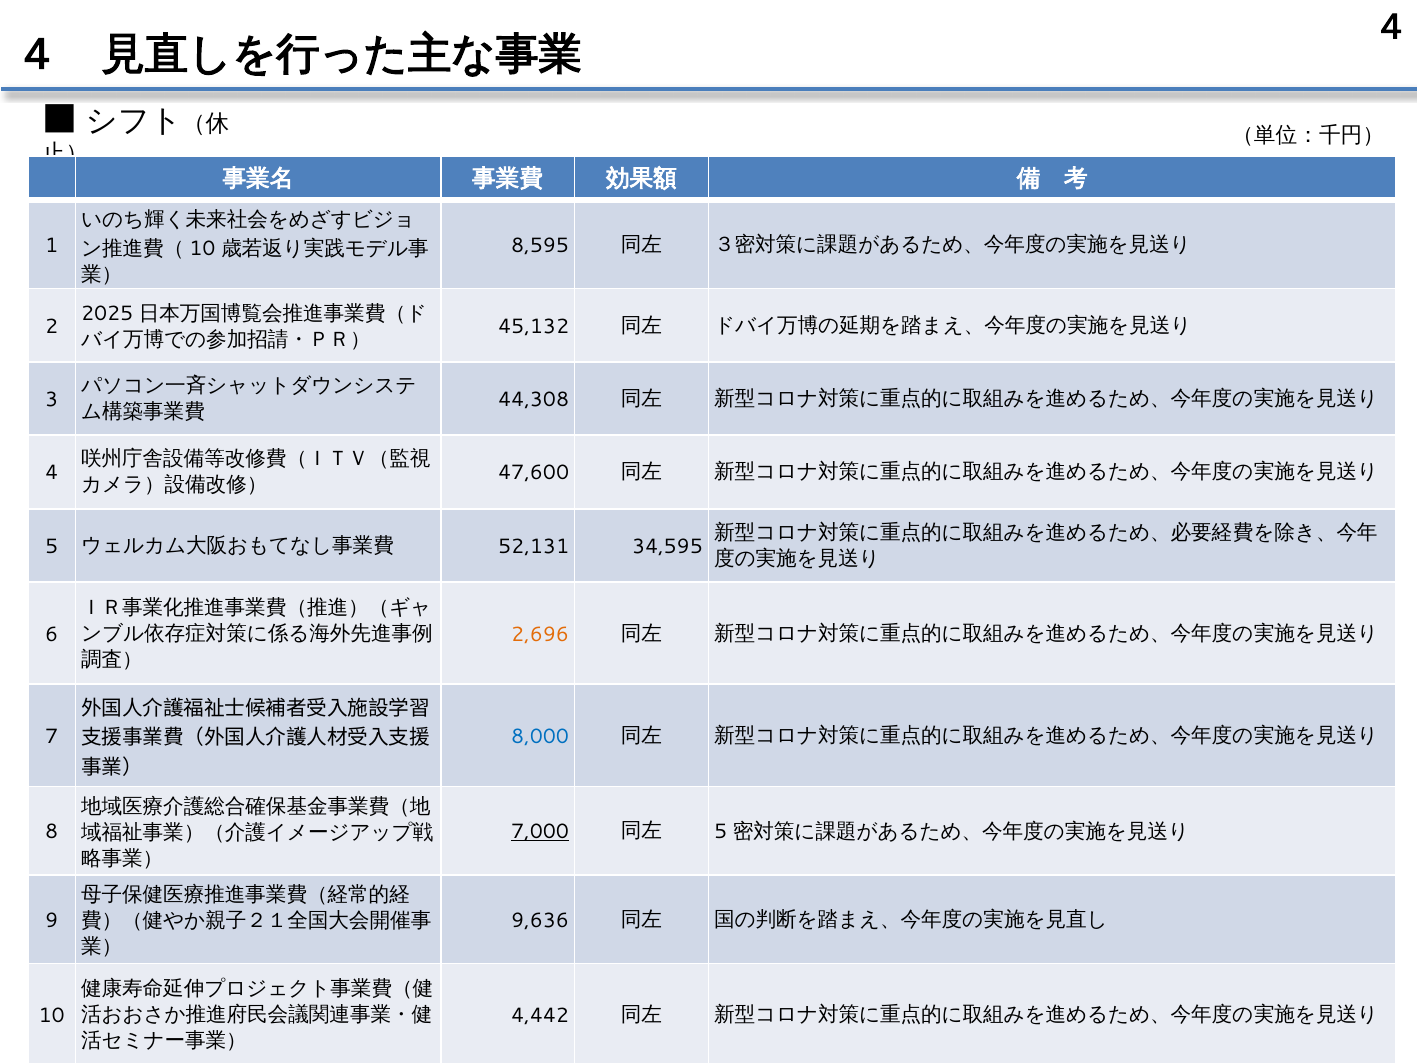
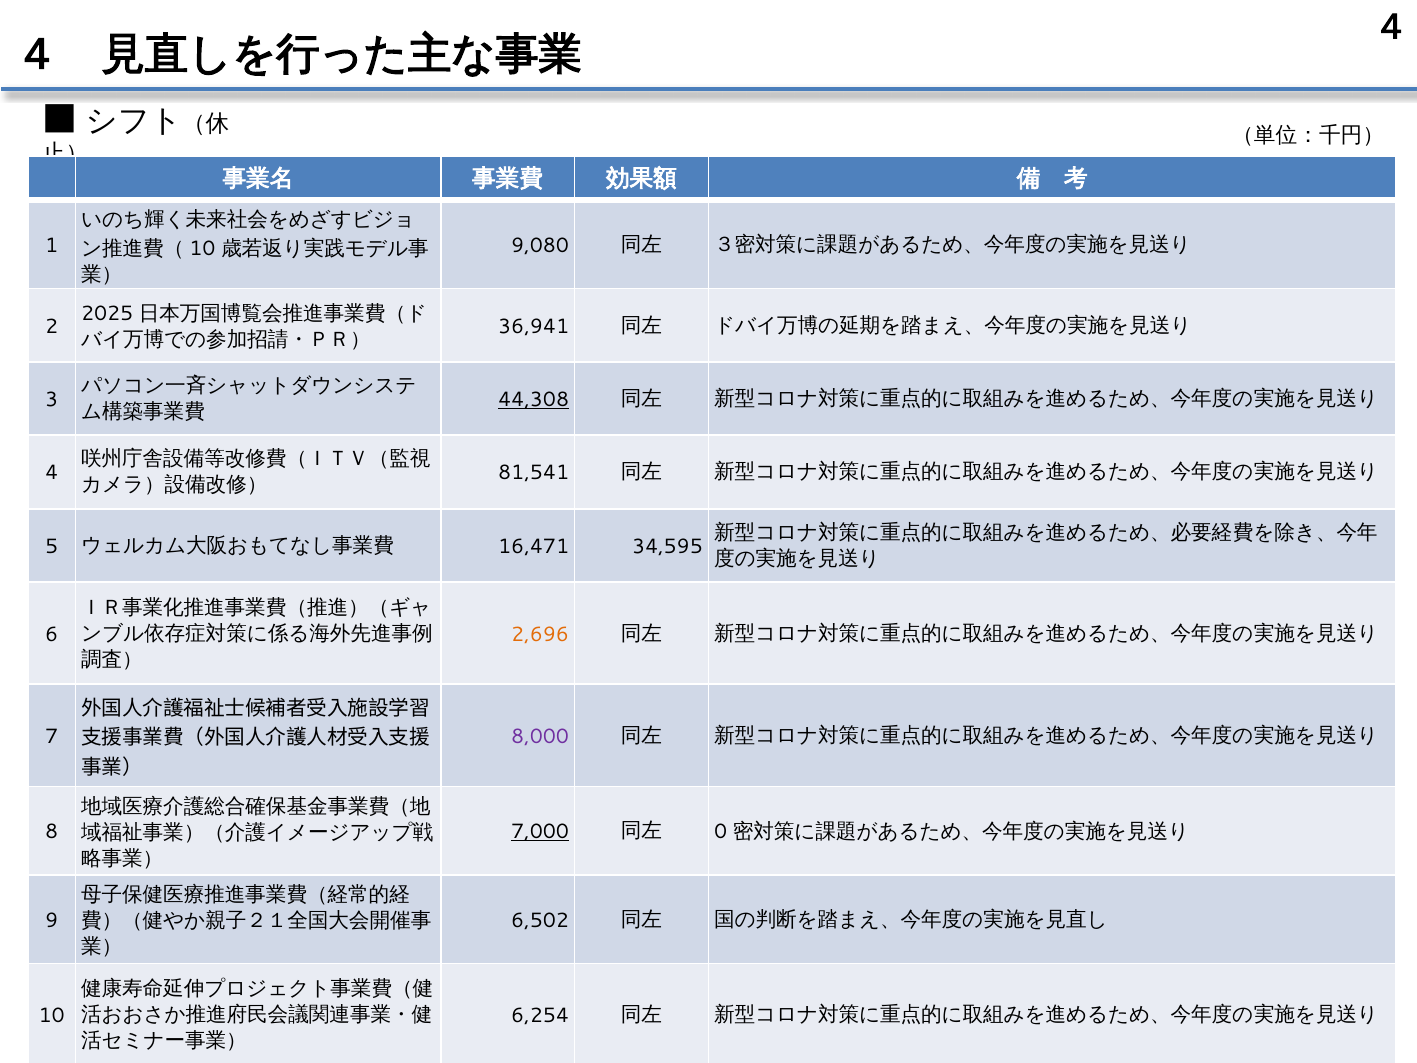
8,595: 8,595 -> 9,080 (540, 245)
45,132: 45,132 -> 36,941 (534, 326)
44,308 underline: none -> present (534, 400)
47,600: 47,600 -> 81,541 (534, 473)
52,131: 52,131 -> 16,471 (534, 546)
8,000 colour: blue -> purple (540, 736)
5: 5 -> 0 (721, 832)
9,636: 9,636 -> 6,502 (540, 920)
4,442: 4,442 -> 6,254 (540, 1016)
